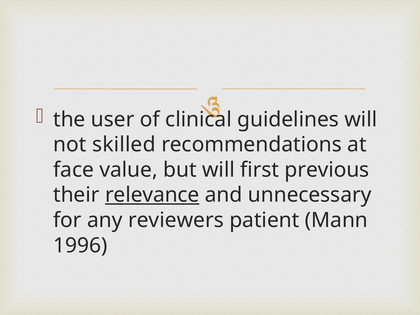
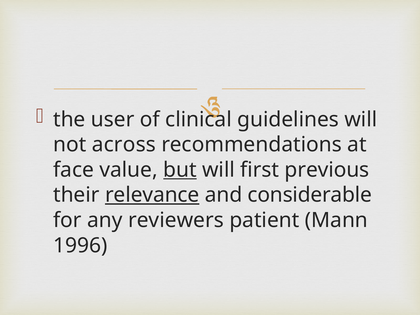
skilled: skilled -> across (124, 145)
but underline: none -> present (180, 170)
unnecessary: unnecessary -> considerable (310, 195)
